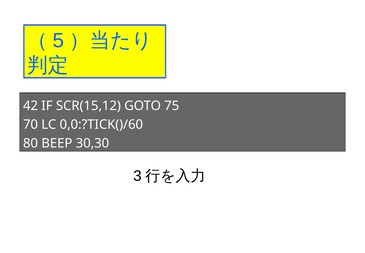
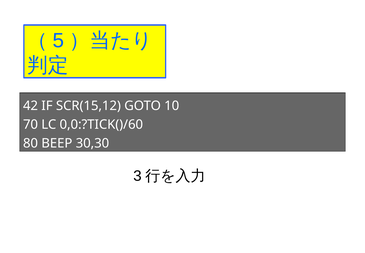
75: 75 -> 10 (172, 106)
